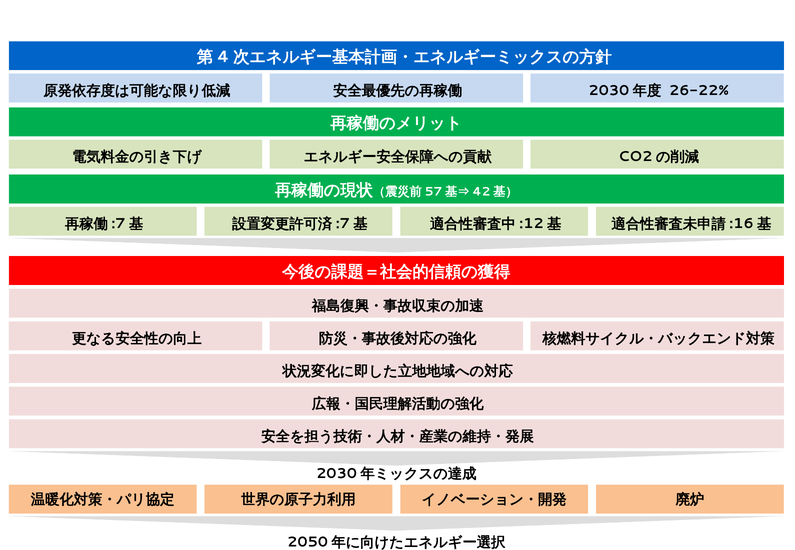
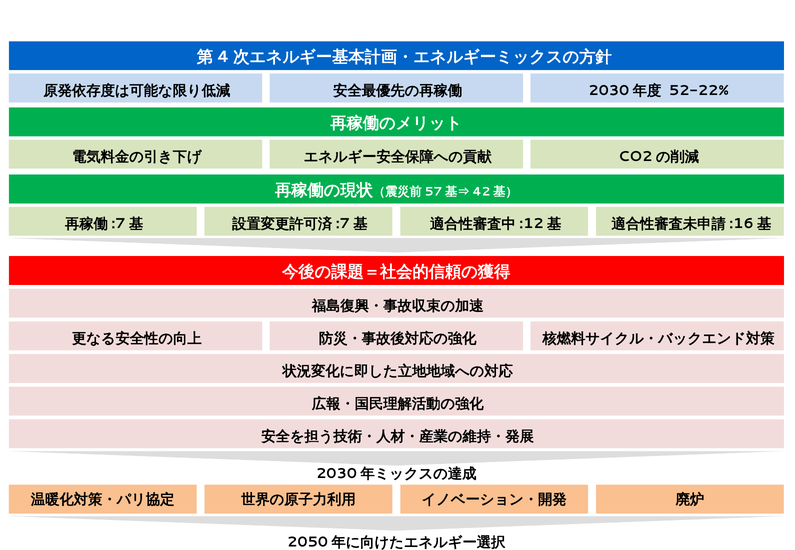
26-22%: 26-22% -> 52-22% (699, 91)
